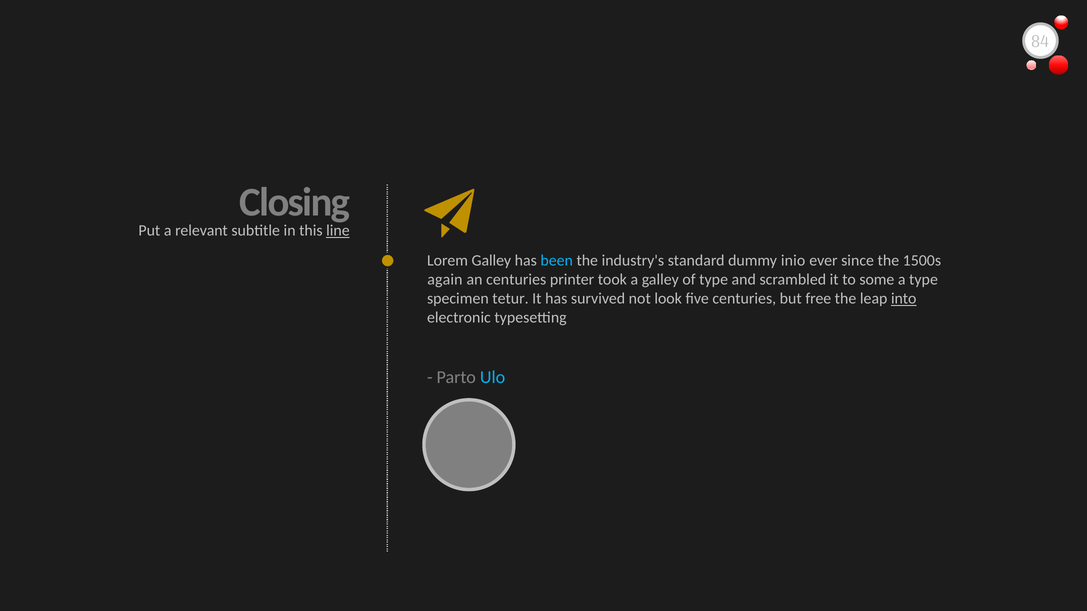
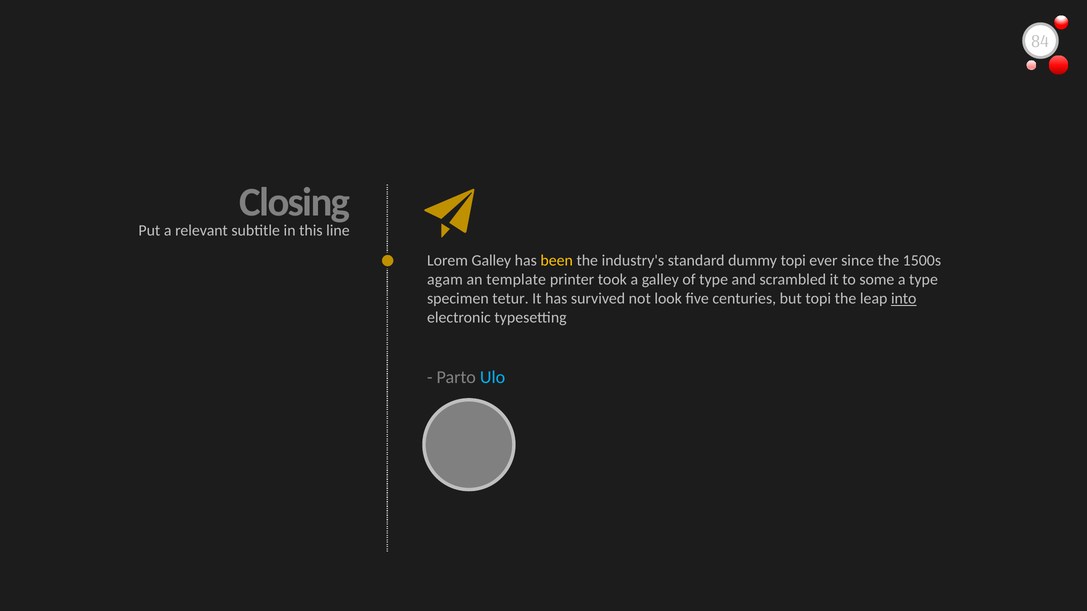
line underline: present -> none (338, 231)
been colour: light blue -> yellow (557, 261)
dummy inio: inio -> topi (793, 261)
again: again -> agam (445, 280)
an centuries: centuries -> template (516, 280)
but free: free -> topi (818, 299)
